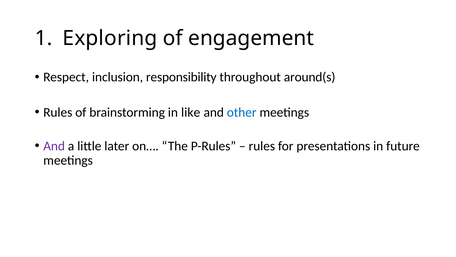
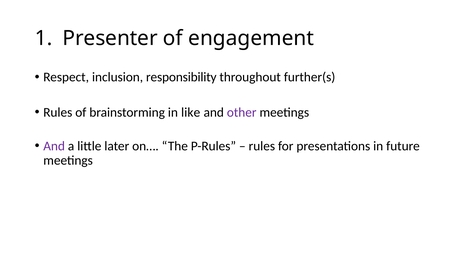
Exploring: Exploring -> Presenter (110, 38)
around(s: around(s -> further(s (310, 77)
other colour: blue -> purple (242, 112)
